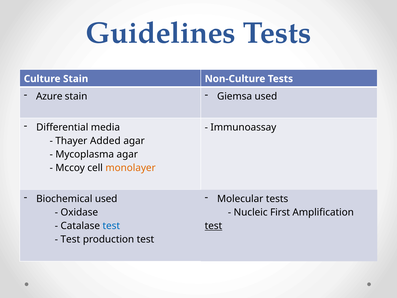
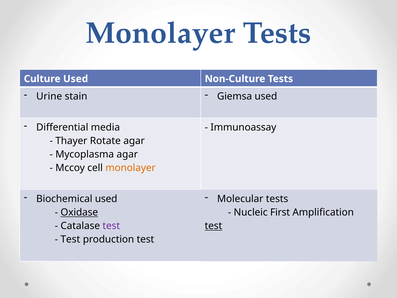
Guidelines: Guidelines -> Monolayer (160, 33)
Culture Stain: Stain -> Used (76, 79)
Azure: Azure -> Urine (49, 96)
Added: Added -> Rotate (105, 141)
Oxidase underline: none -> present (79, 212)
test colour: blue -> purple (111, 226)
